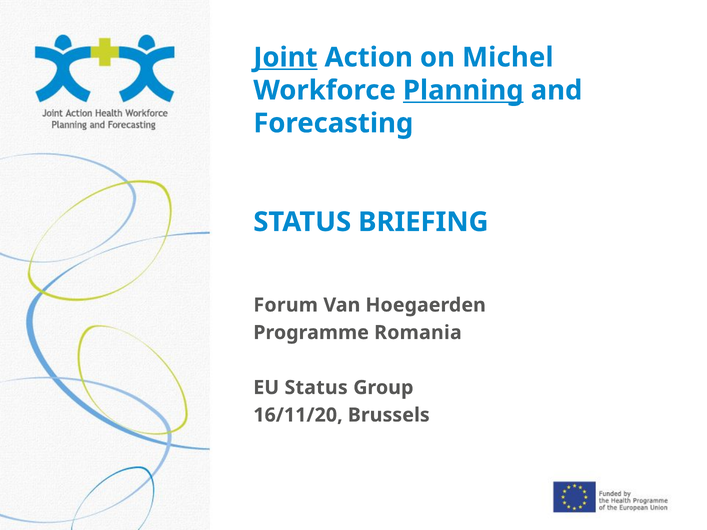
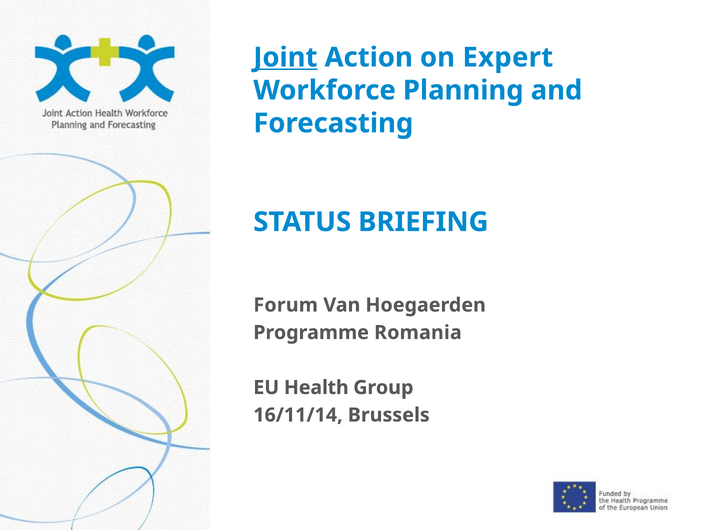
Michel: Michel -> Expert (508, 57)
Planning underline: present -> none (463, 90)
EU Status: Status -> Health (316, 388)
16/11/20: 16/11/20 -> 16/11/14 (298, 415)
